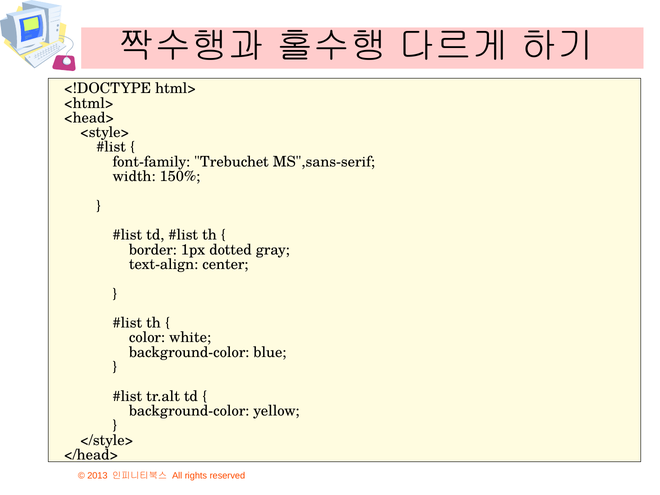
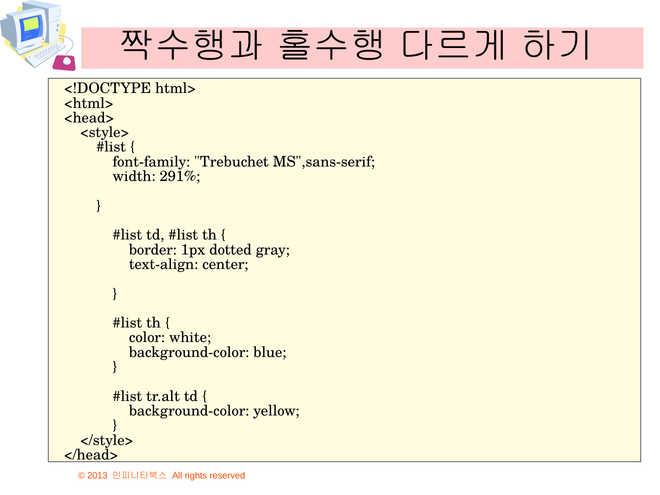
150%: 150% -> 291% (180, 176)
